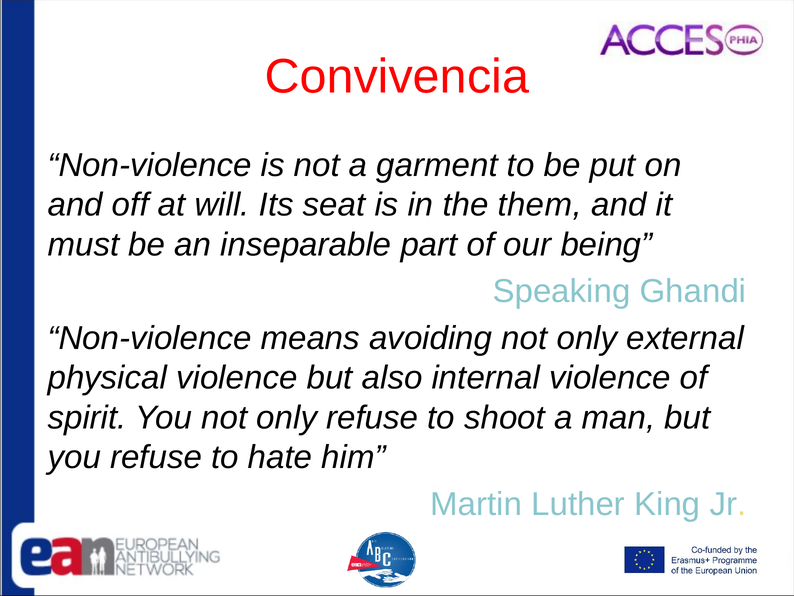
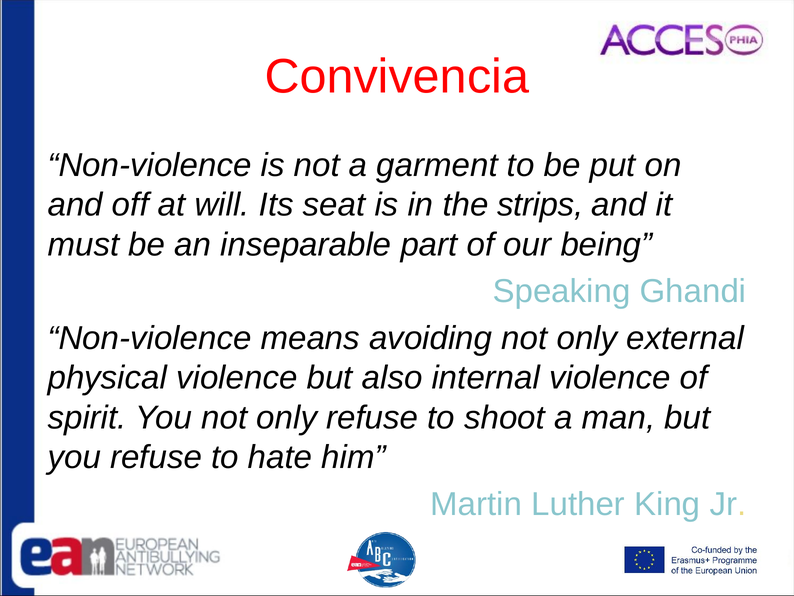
them: them -> strips (540, 205)
